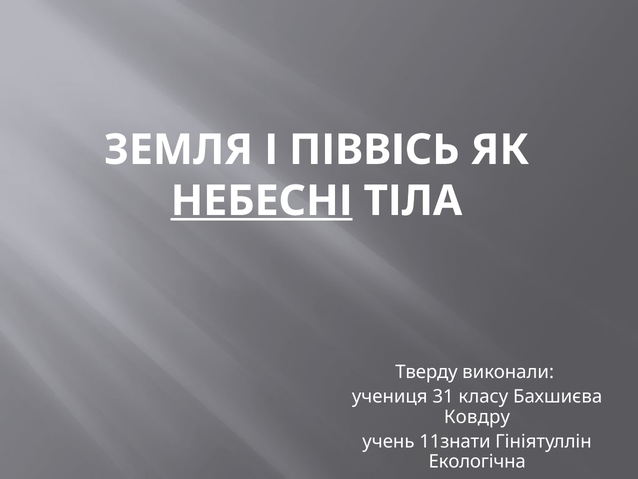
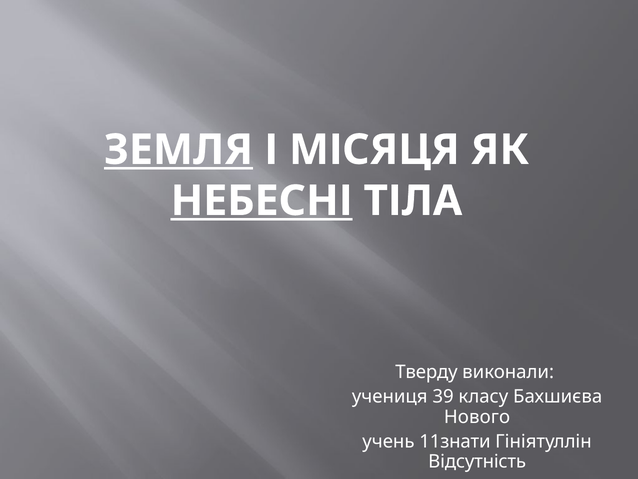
ЗЕМЛЯ underline: none -> present (178, 150)
ПІВВІСЬ: ПІВВІСЬ -> МІСЯЦЯ (374, 150)
31: 31 -> 39 (443, 396)
Ковдру: Ковдру -> Нового (477, 416)
Екологічна: Екологічна -> Відсутність (477, 461)
